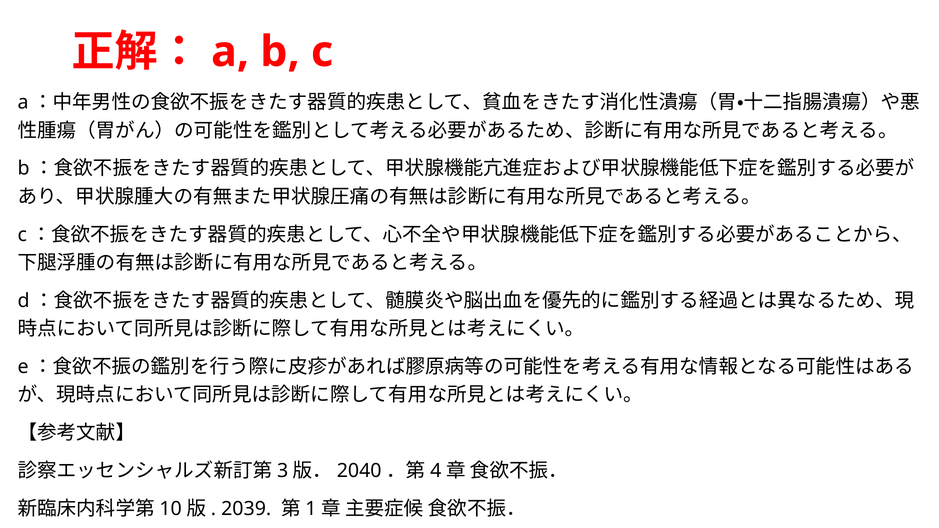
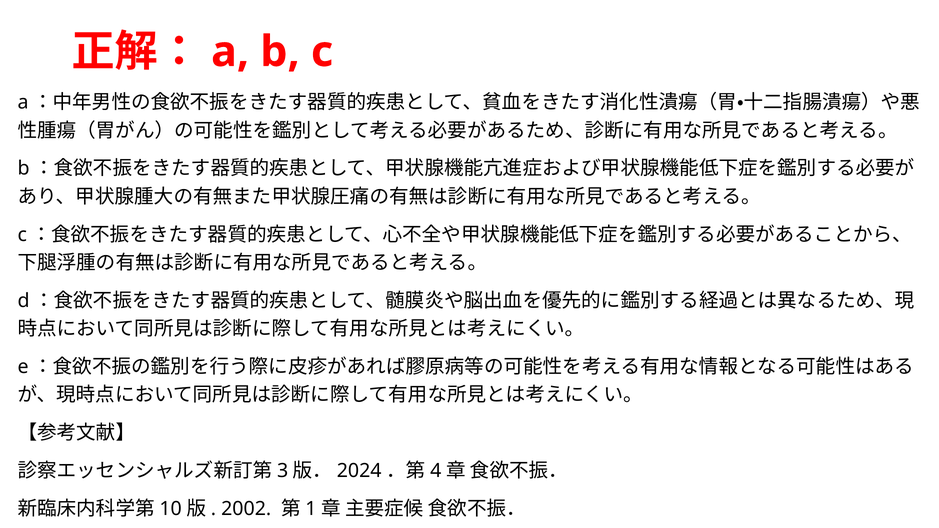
2040: 2040 -> 2024 (359, 471)
2039: 2039 -> 2002 (246, 509)
